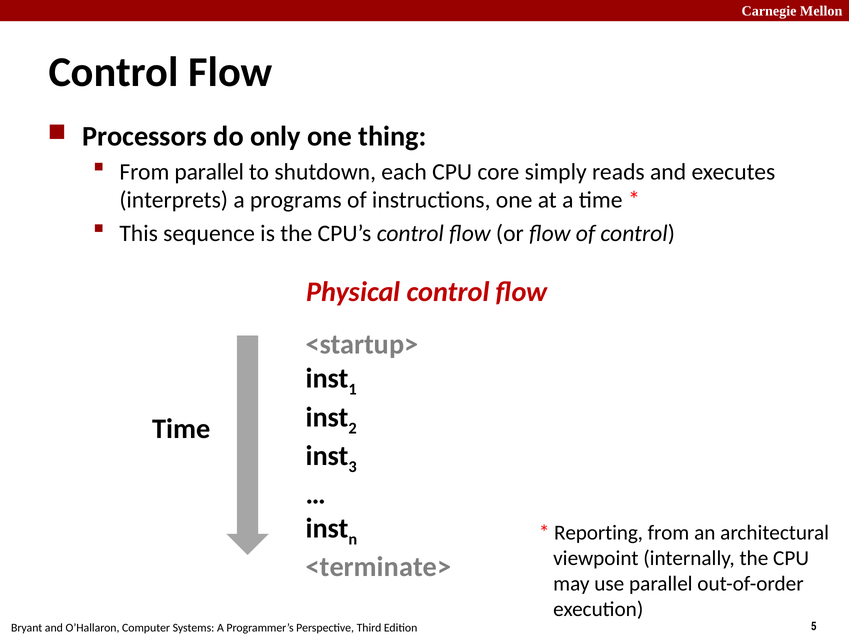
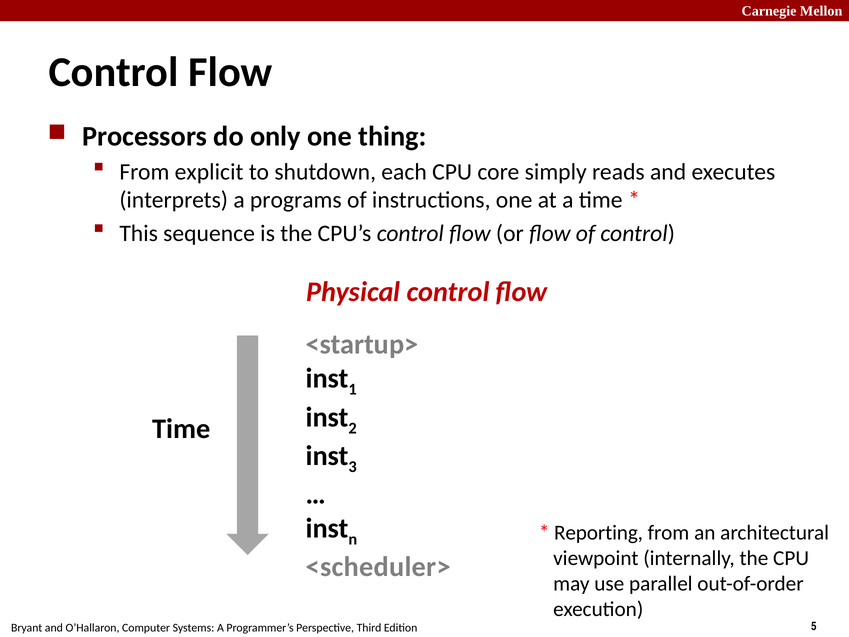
From parallel: parallel -> explicit (209, 172)
<terminate>: <terminate> -> <scheduler> (378, 567)
